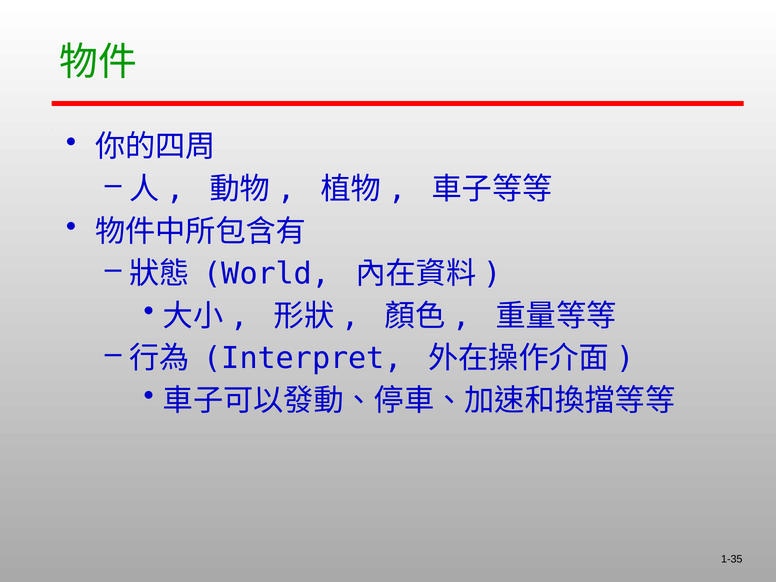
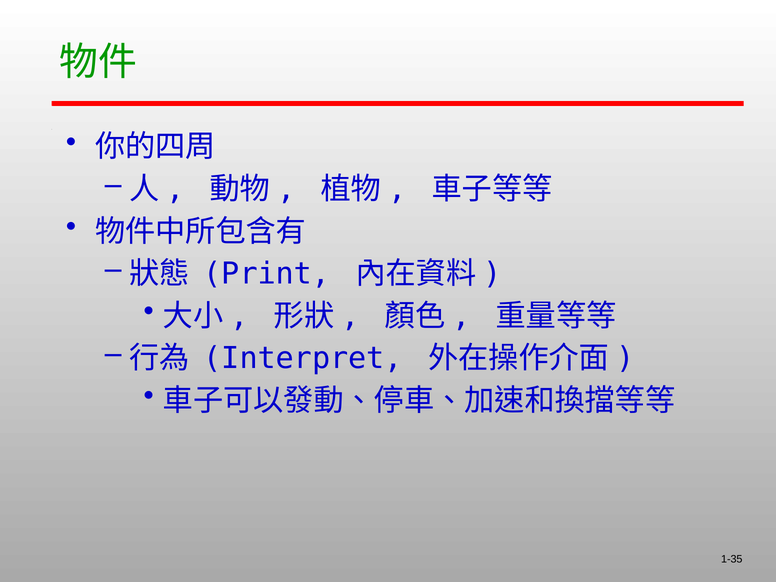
World: World -> Print (267, 274)
